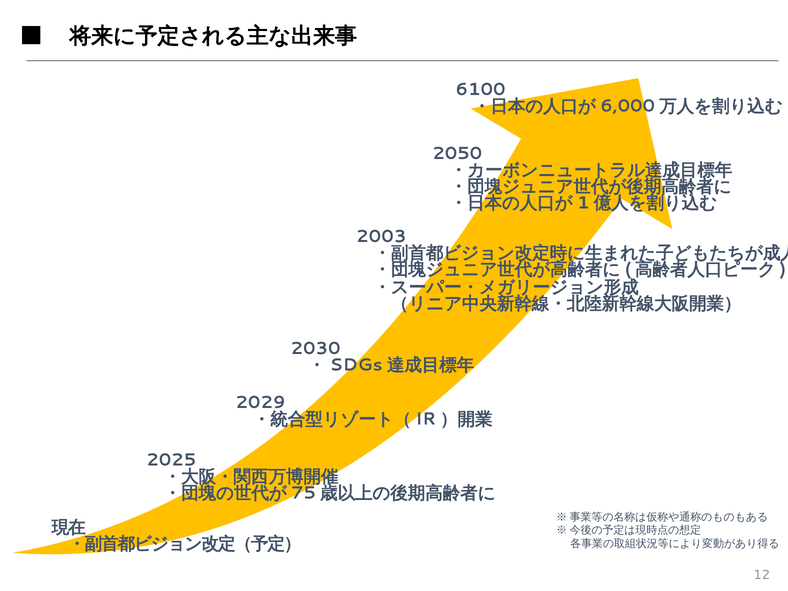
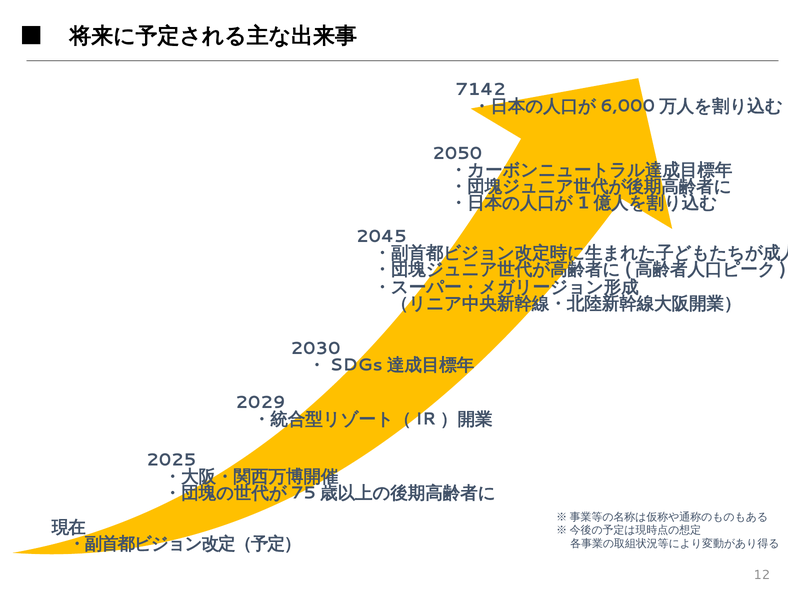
6100: 6100 -> 7142 (481, 90)
2003: 2003 -> 2045 (381, 236)
